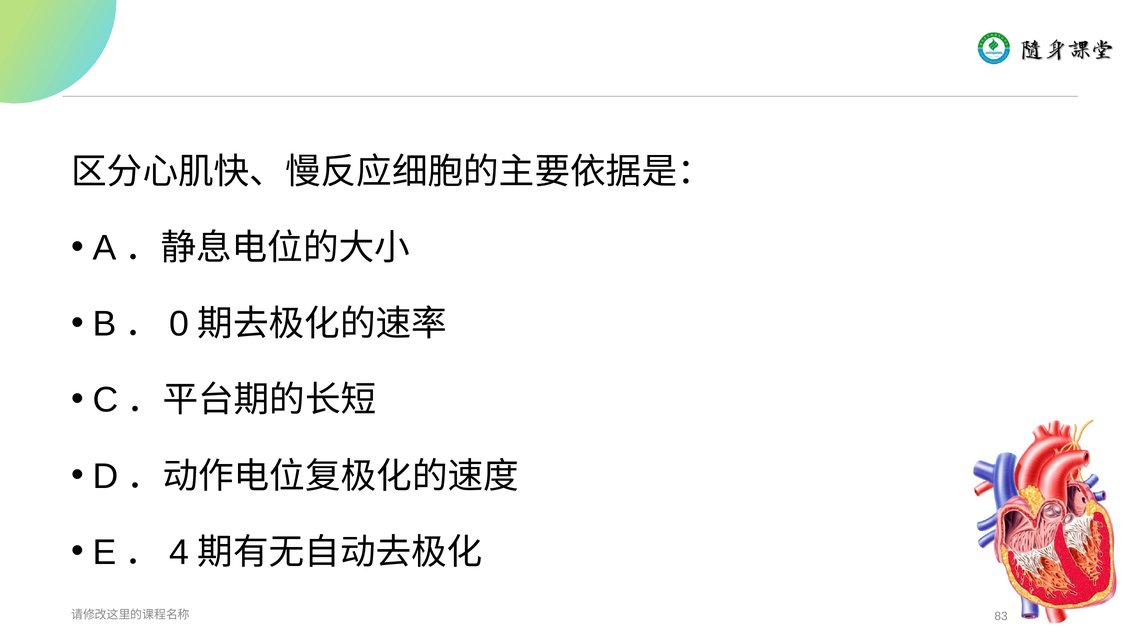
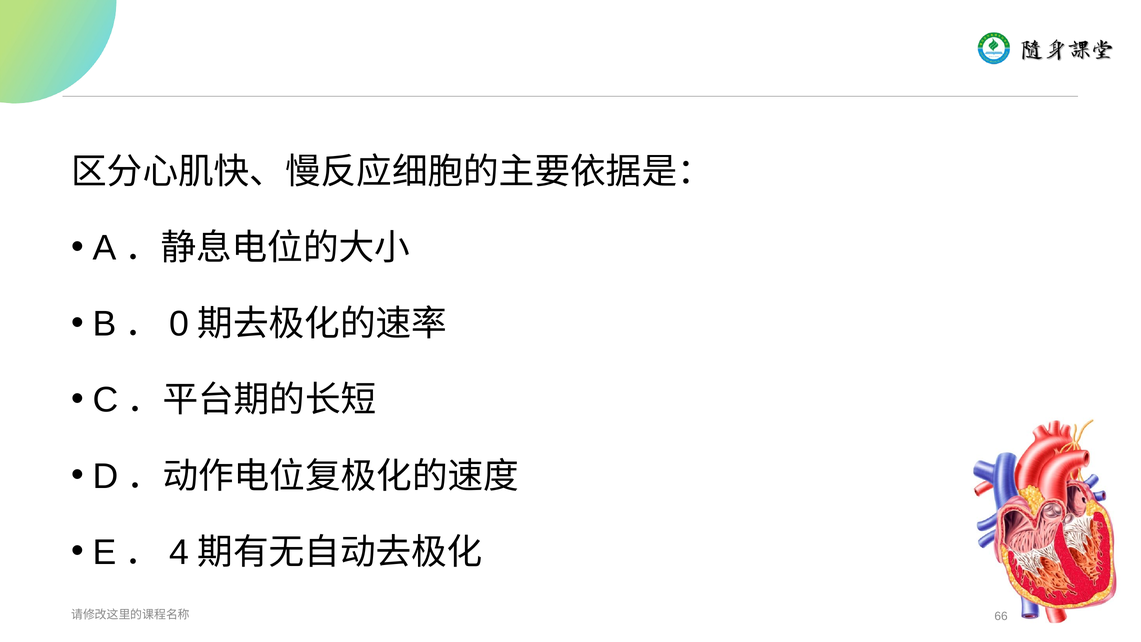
83: 83 -> 66 (1001, 616)
